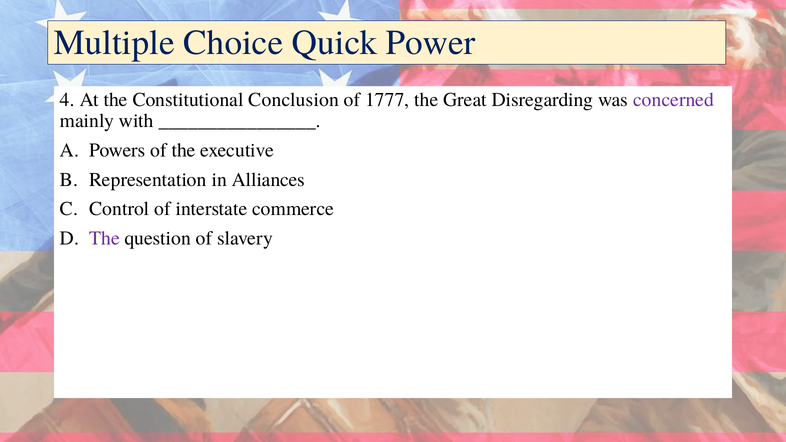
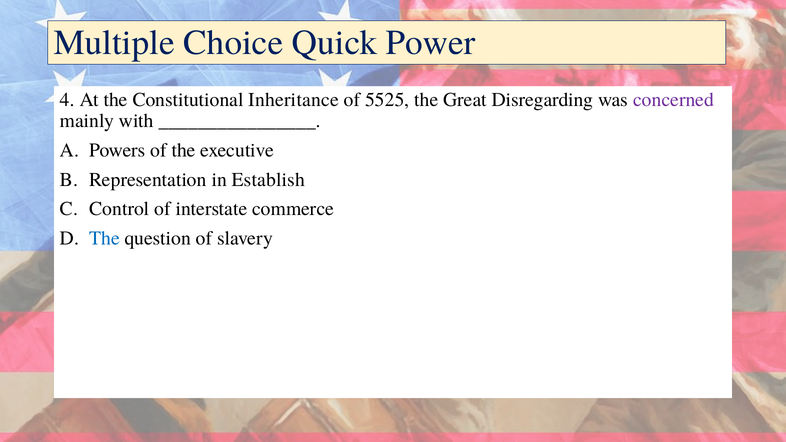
Conclusion: Conclusion -> Inheritance (294, 100)
1777: 1777 -> 5525 (387, 100)
Alliances: Alliances -> Establish (268, 180)
The colour: purple -> blue (105, 238)
